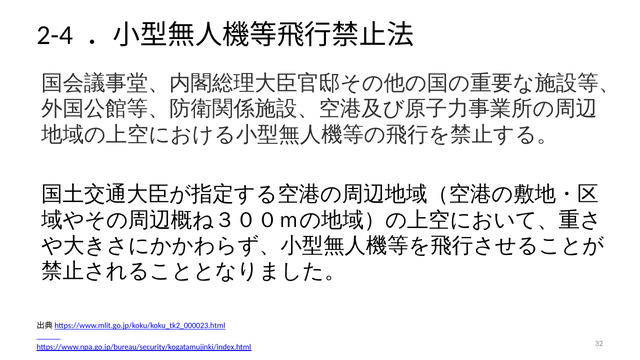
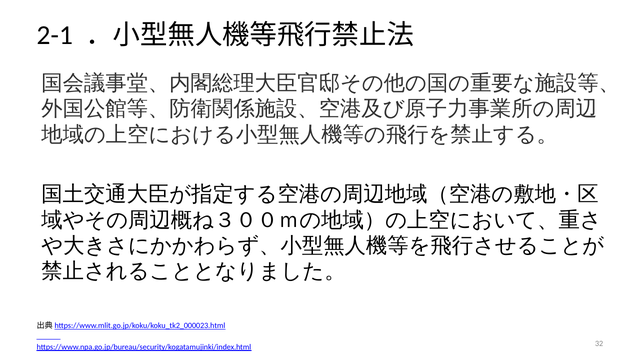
2-4: 2-4 -> 2-1 (55, 35)
